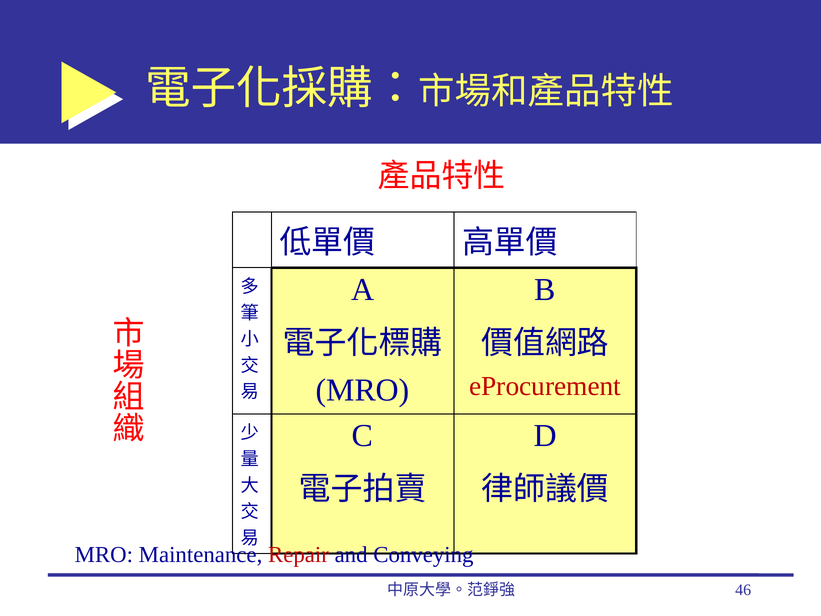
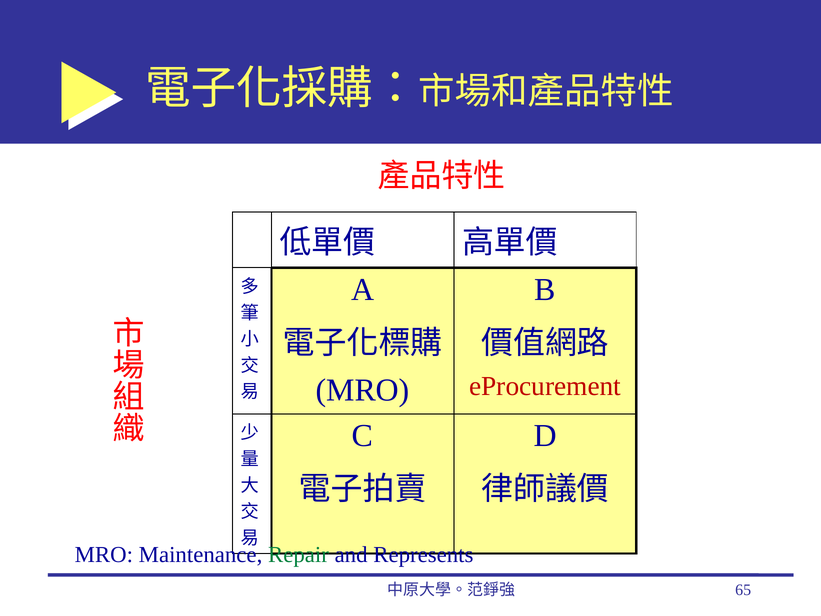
Repair colour: red -> green (298, 554)
Conveying: Conveying -> Represents (423, 554)
46: 46 -> 65 (743, 590)
